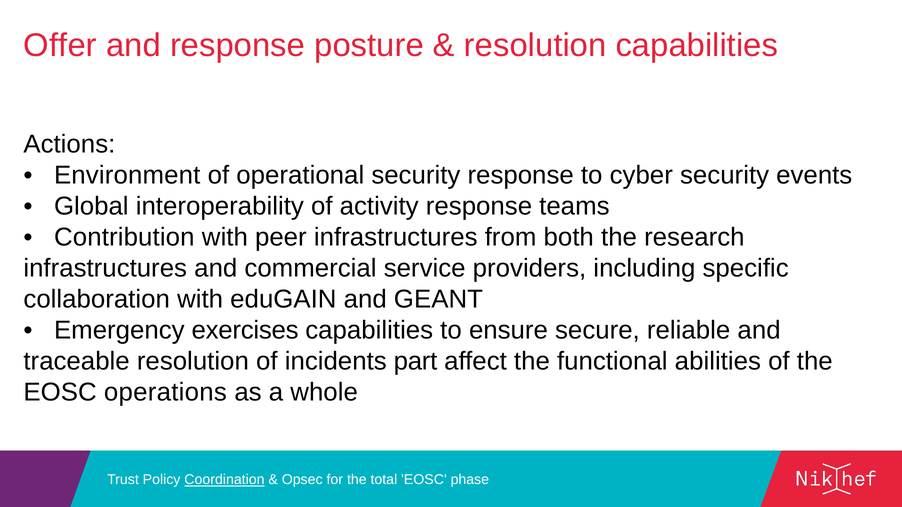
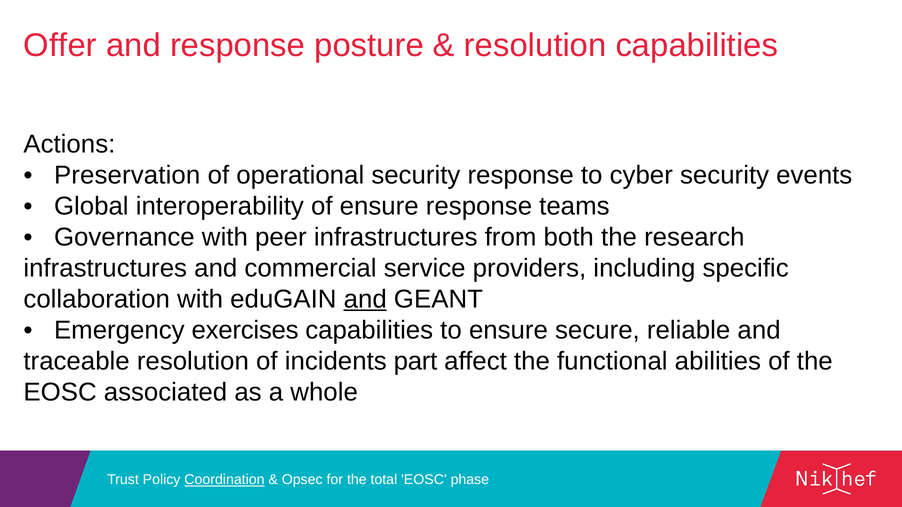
Environment: Environment -> Preservation (127, 175)
of activity: activity -> ensure (379, 206)
Contribution: Contribution -> Governance (124, 237)
and underline: none -> present (365, 299)
operations: operations -> associated (165, 392)
